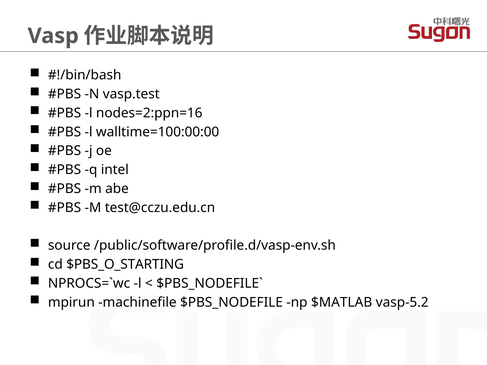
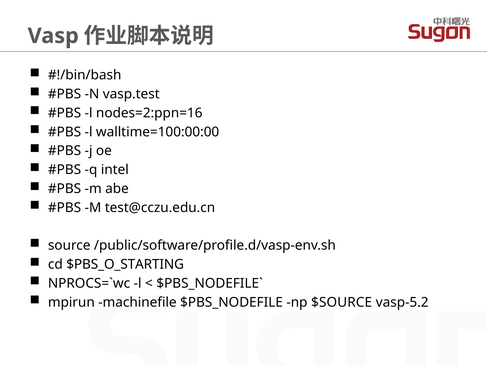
$MATLAB: $MATLAB -> $SOURCE (342, 303)
